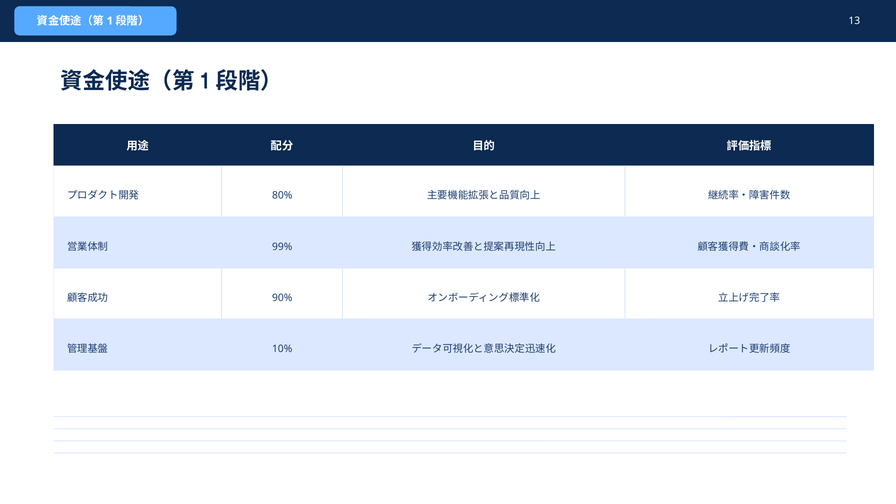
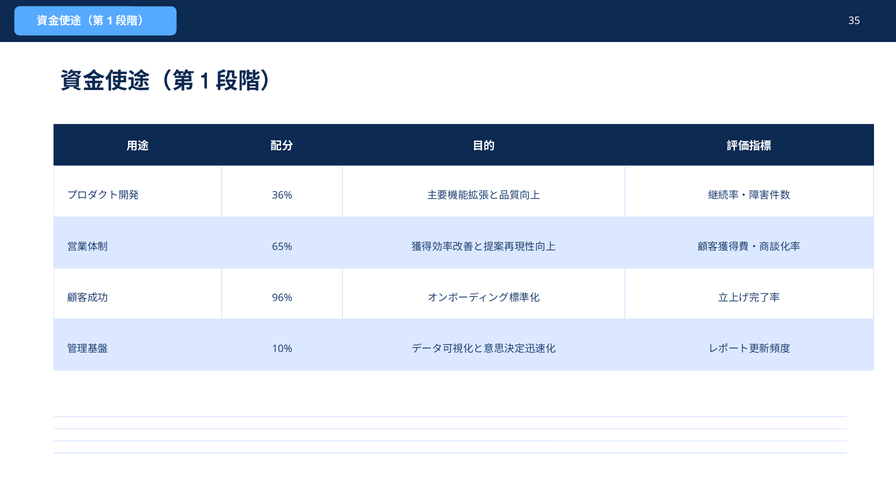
13: 13 -> 35 (854, 21)
80%: 80% -> 36% (282, 196)
99%: 99% -> 65% (282, 247)
90%: 90% -> 96% (282, 298)
